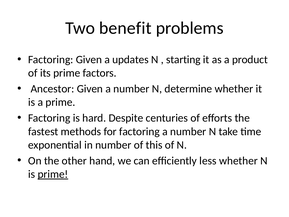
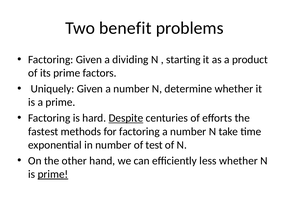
updates: updates -> dividing (130, 60)
Ancestor: Ancestor -> Uniquely (52, 89)
Despite underline: none -> present (126, 118)
this: this -> test (154, 145)
